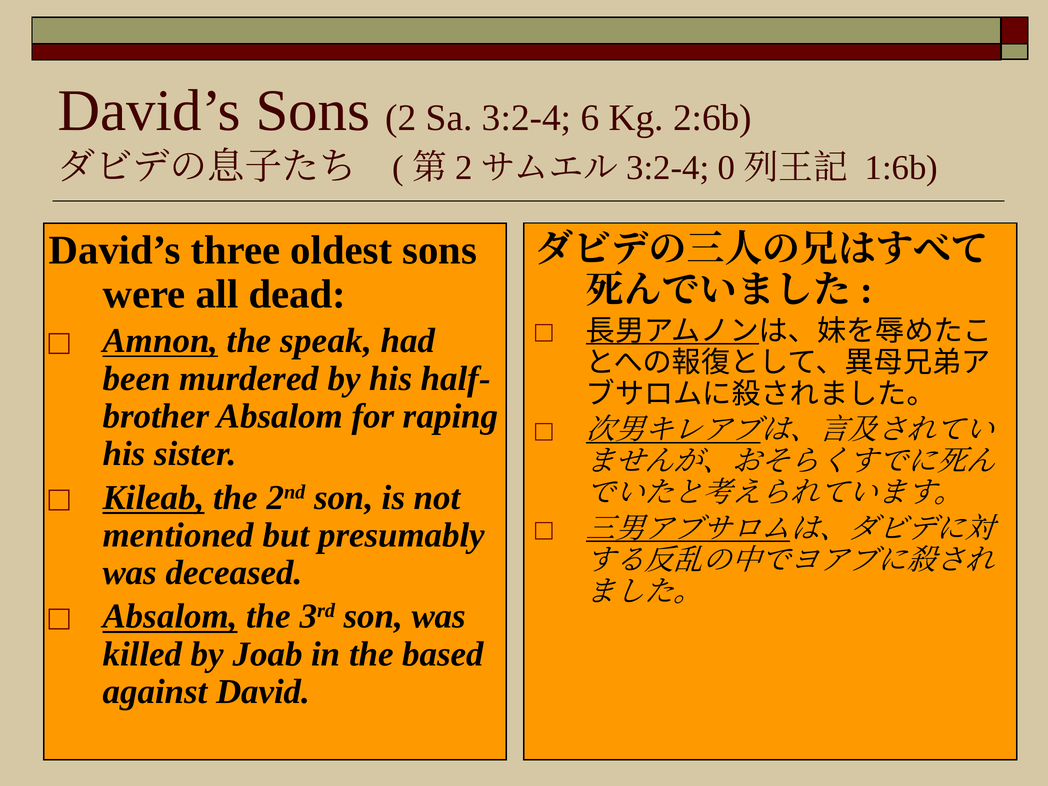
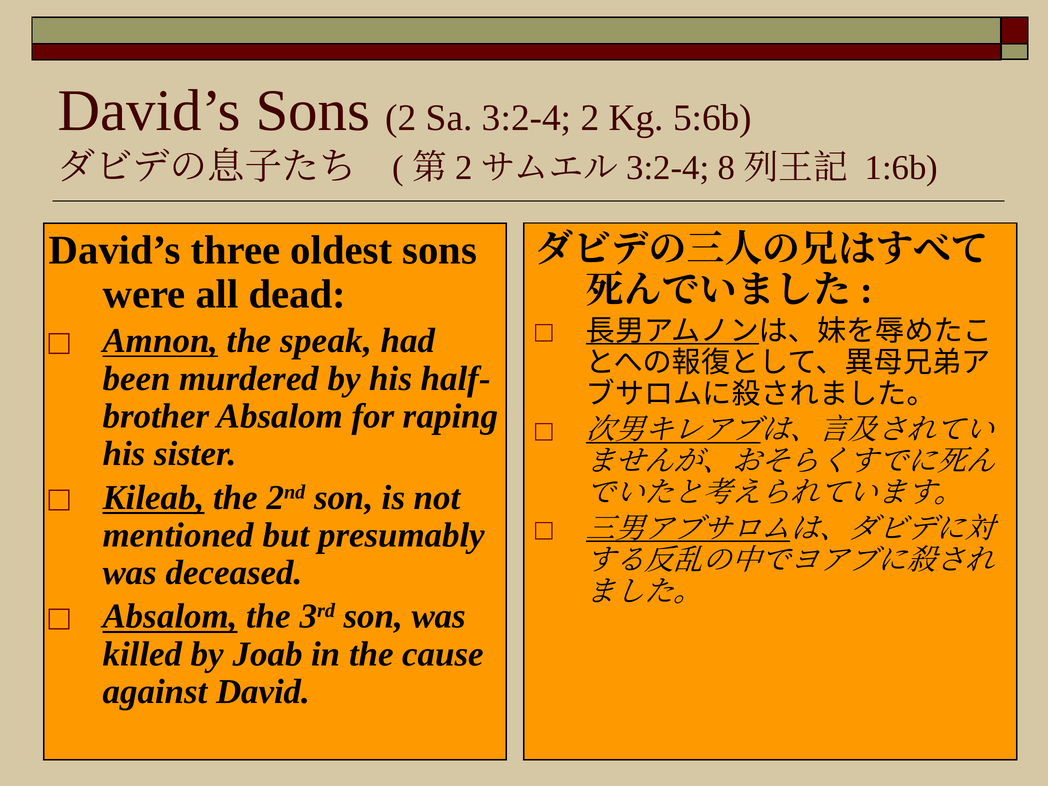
3:2-4 6: 6 -> 2 (590, 118)
2:6b: 2:6b -> 5:6b (712, 118)
0: 0 -> 8 (727, 168)
based: based -> cause (443, 654)
